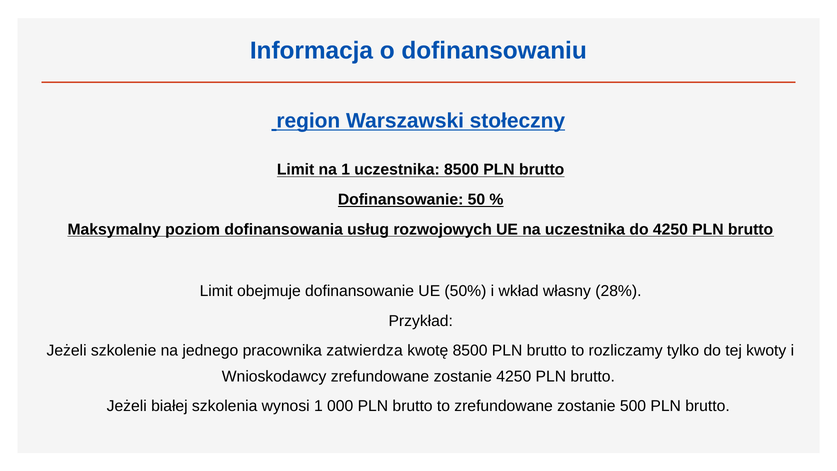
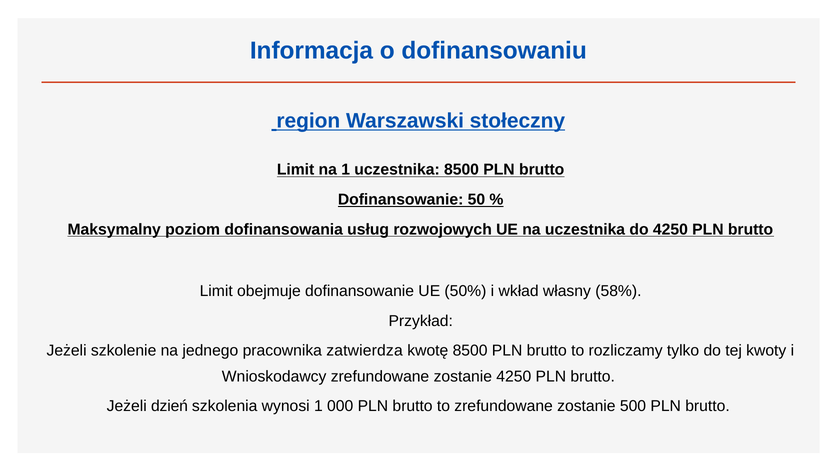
28%: 28% -> 58% (618, 291)
białej: białej -> dzień (169, 406)
